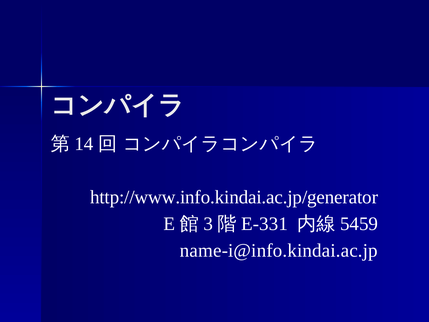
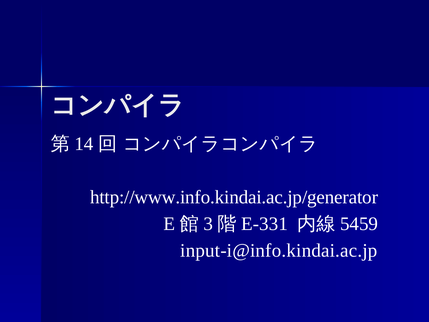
name-i@info.kindai.ac.jp: name-i@info.kindai.ac.jp -> input-i@info.kindai.ac.jp (279, 250)
